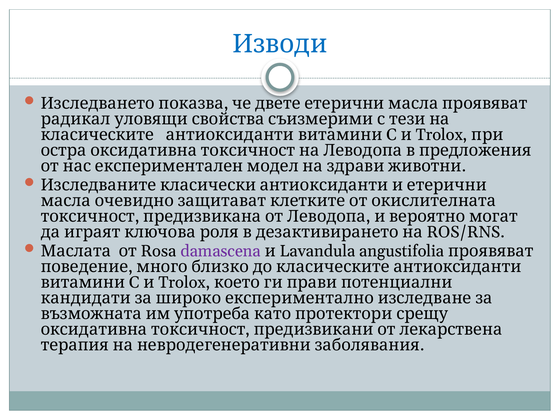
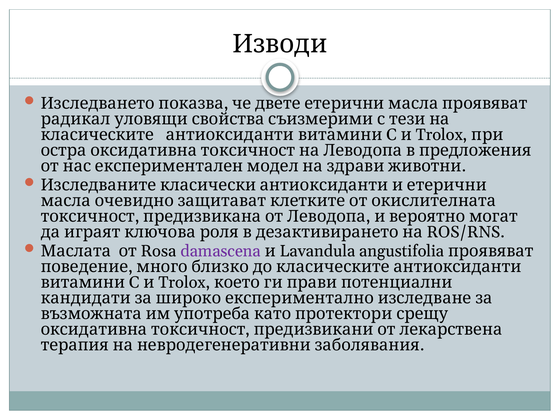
Изводи colour: blue -> black (280, 44)
